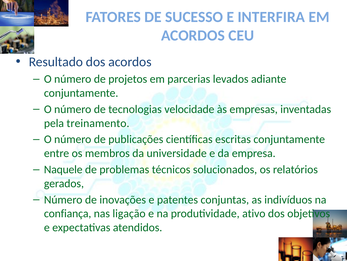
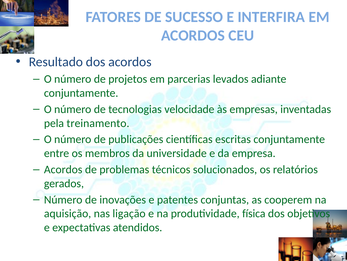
Naquele: Naquele -> Acordos (63, 169)
indivíduos: indivíduos -> cooperem (288, 199)
confiança: confiança -> aquisição (68, 213)
ativo: ativo -> física (254, 213)
